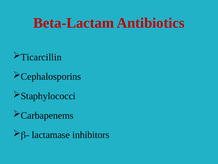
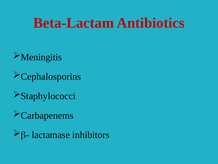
Ticarcillin: Ticarcillin -> Meningitis (41, 57)
